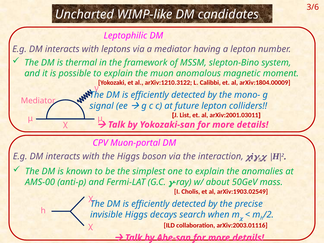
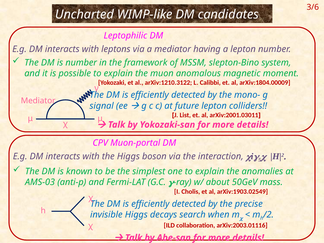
is thermal: thermal -> number (81, 63)
AMS-00: AMS-00 -> AMS-03 (40, 182)
